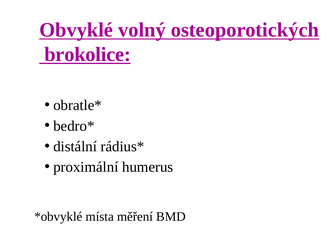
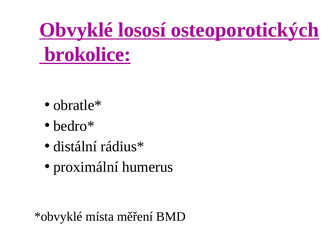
volný: volný -> lososí (142, 30)
